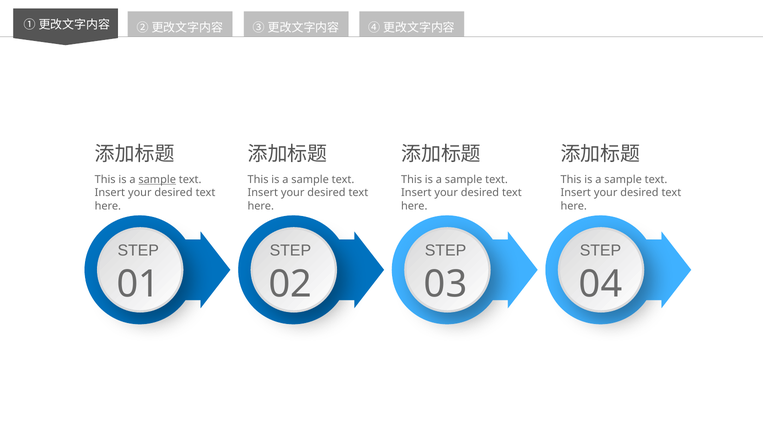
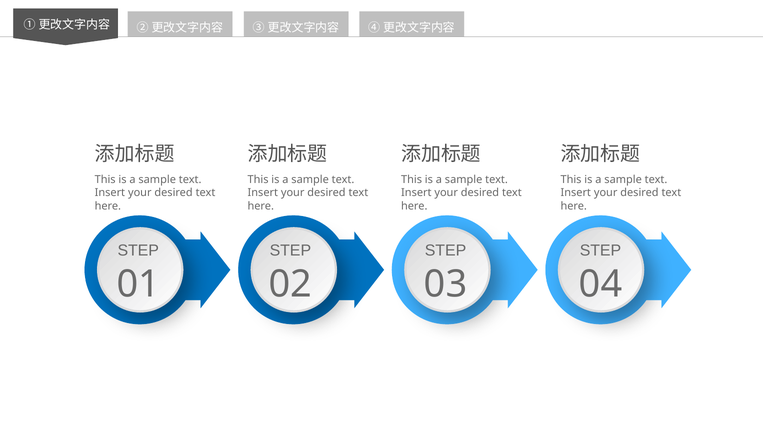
sample underline: present -> none (157, 179)
